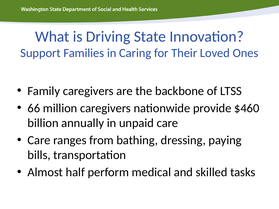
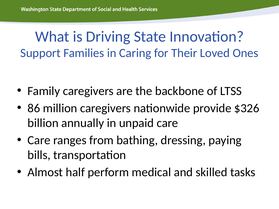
66: 66 -> 86 (34, 108)
$460: $460 -> $326 (247, 108)
